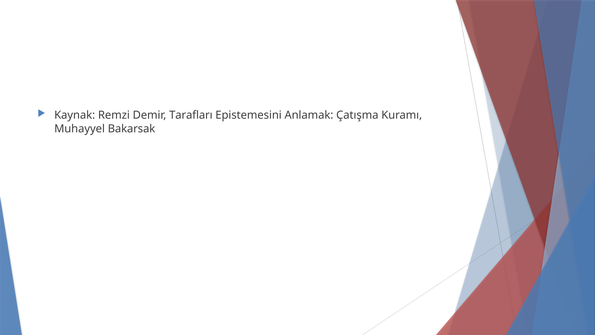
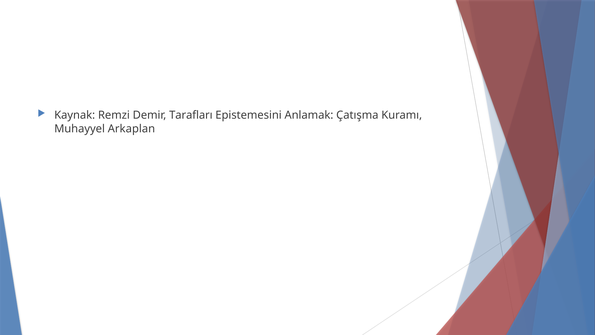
Bakarsak: Bakarsak -> Arkaplan (131, 129)
